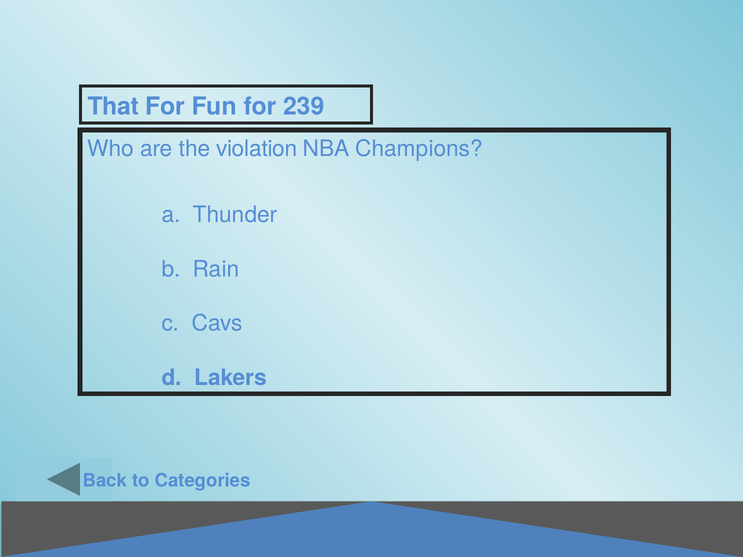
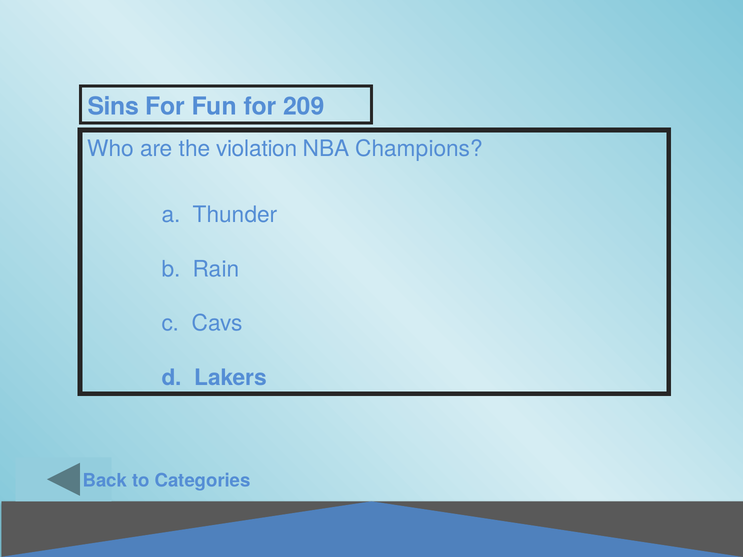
That: That -> Sins (113, 106)
239: 239 -> 209 (304, 106)
